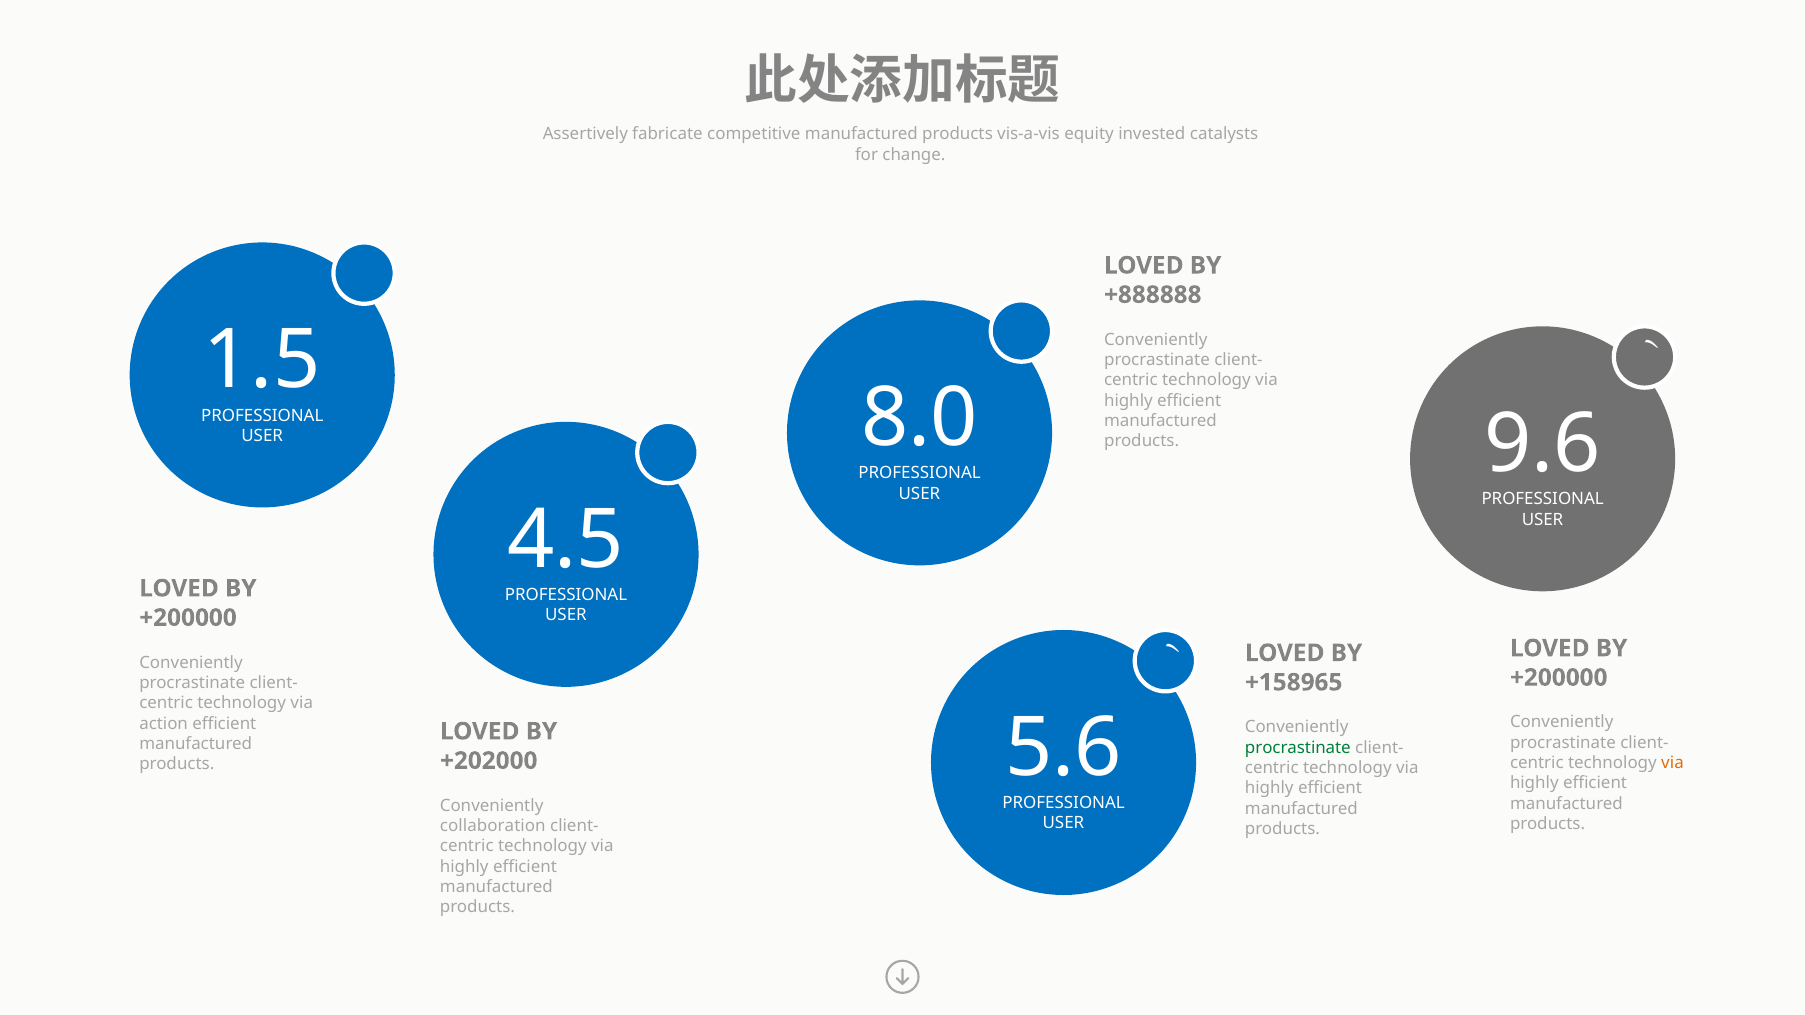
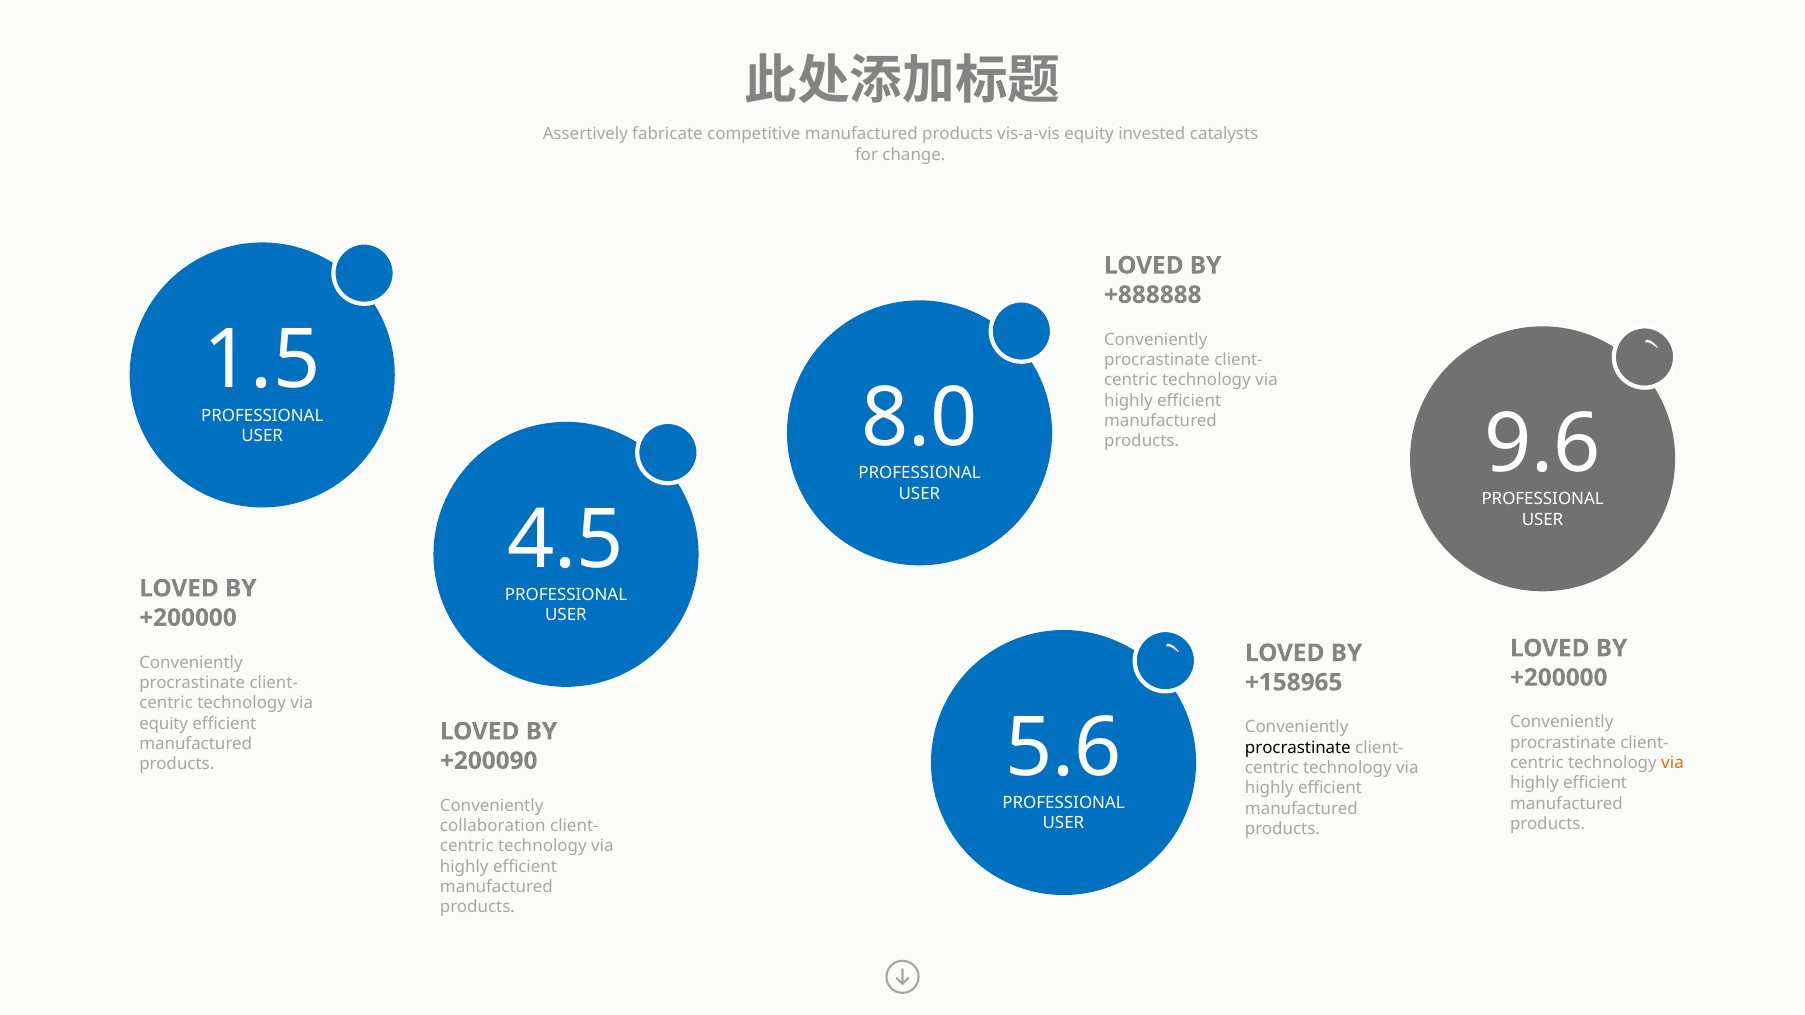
action: action -> equity (164, 724)
procrastinate colour: green -> black (1298, 748)
+202000: +202000 -> +200090 (489, 761)
